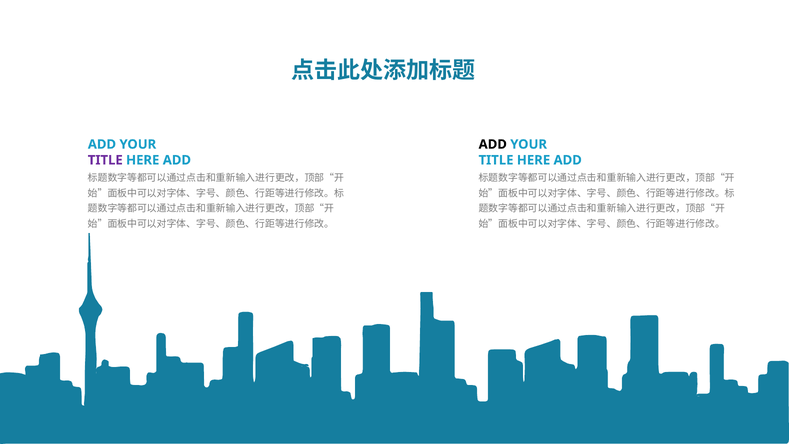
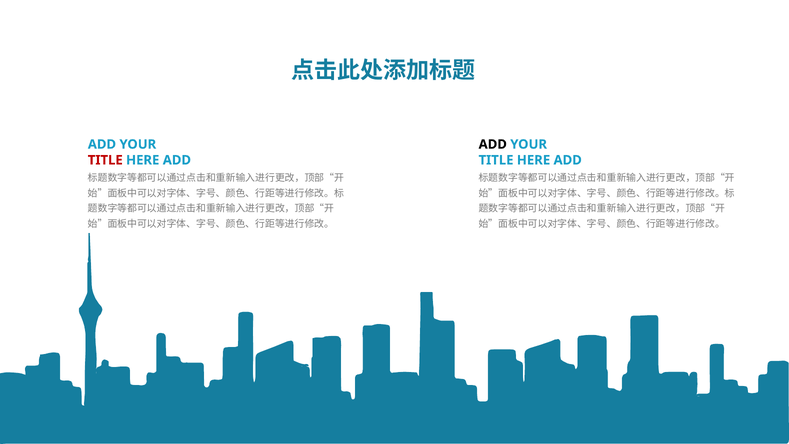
TITLE colour: purple -> red (105, 160)
